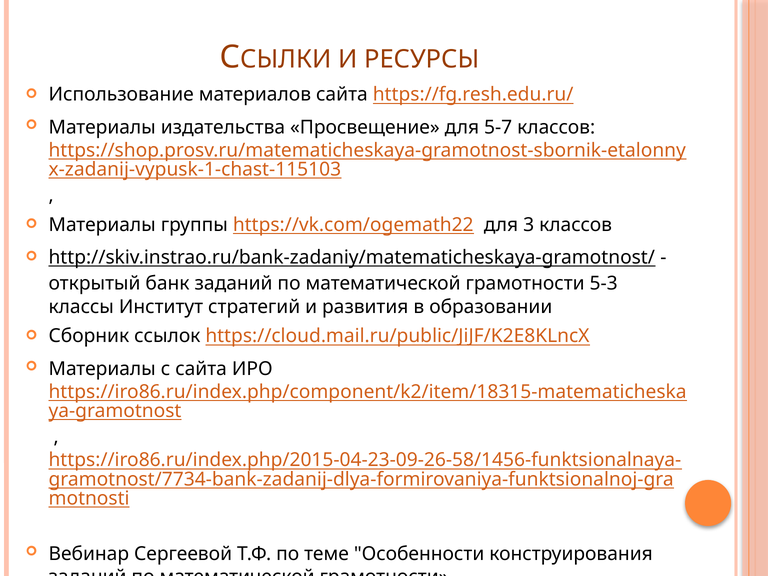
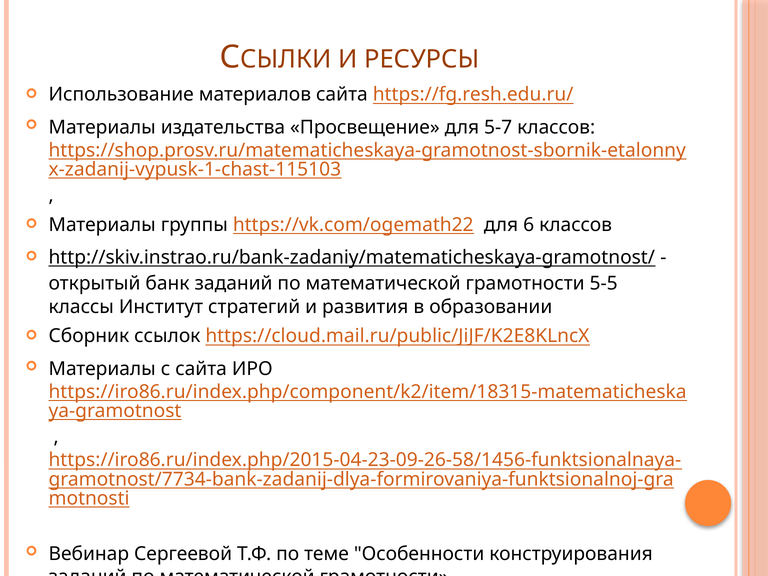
3: 3 -> 6 (529, 225)
5-3: 5-3 -> 5-5 (604, 284)
